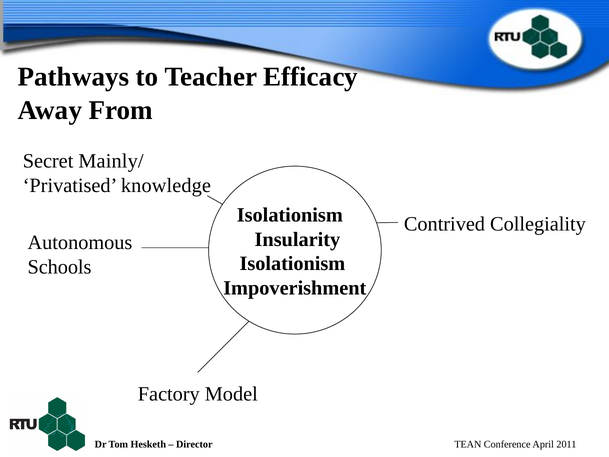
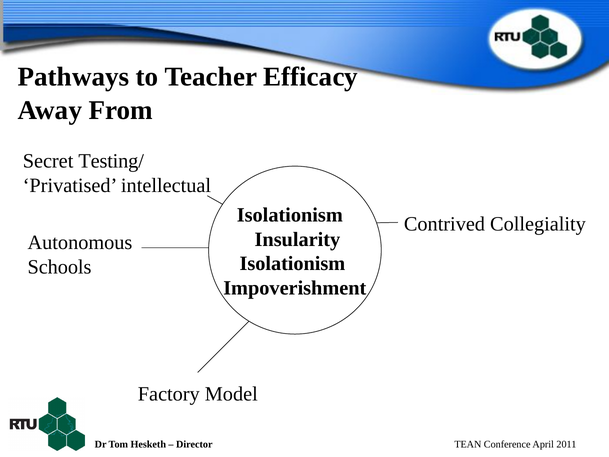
Mainly/: Mainly/ -> Testing/ (111, 161)
knowledge: knowledge -> intellectual (166, 185)
